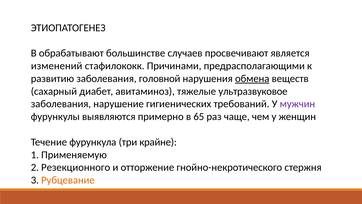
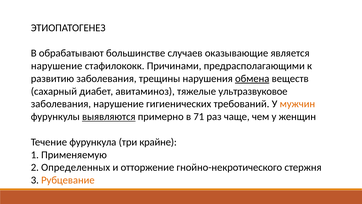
просвечивают: просвечивают -> оказывающие (237, 53)
изменений: изменений -> нарушение (57, 66)
головной: головной -> трещины (160, 78)
мужчин colour: purple -> orange (297, 104)
выявляются underline: none -> present (109, 116)
65: 65 -> 71 (199, 116)
Резекционного: Резекционного -> Определенных (76, 167)
